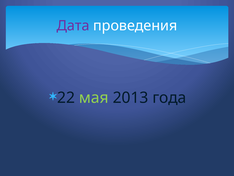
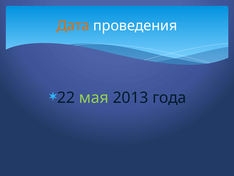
Дата colour: purple -> orange (73, 26)
